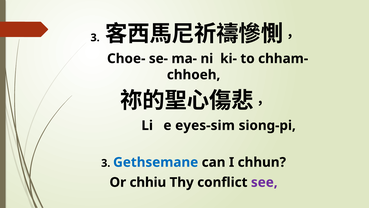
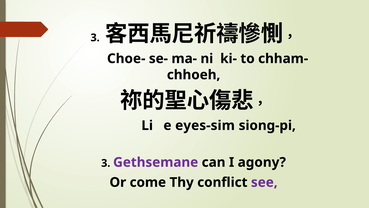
Gethsemane colour: blue -> purple (156, 162)
chhun: chhun -> agony (262, 162)
chhiu: chhiu -> come (148, 182)
